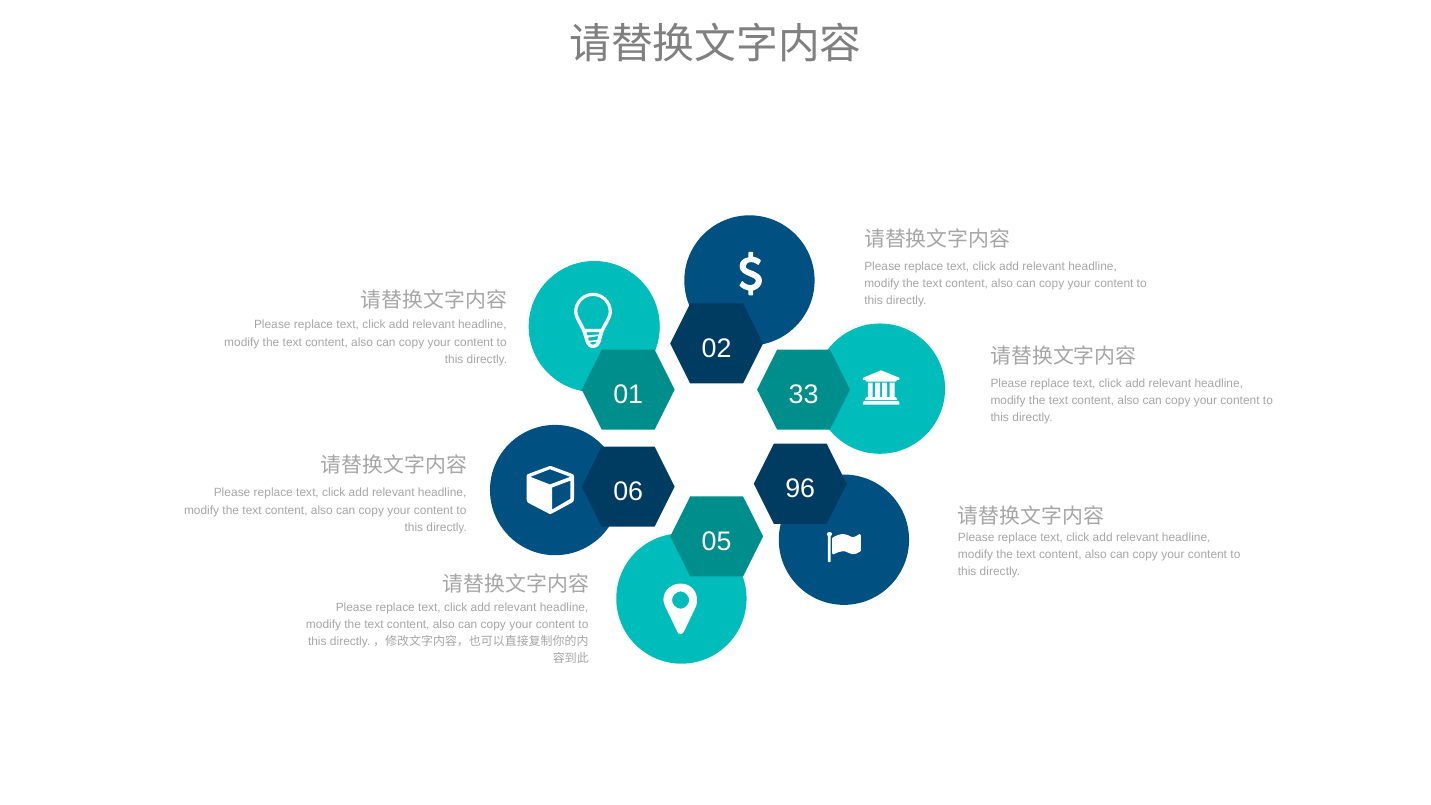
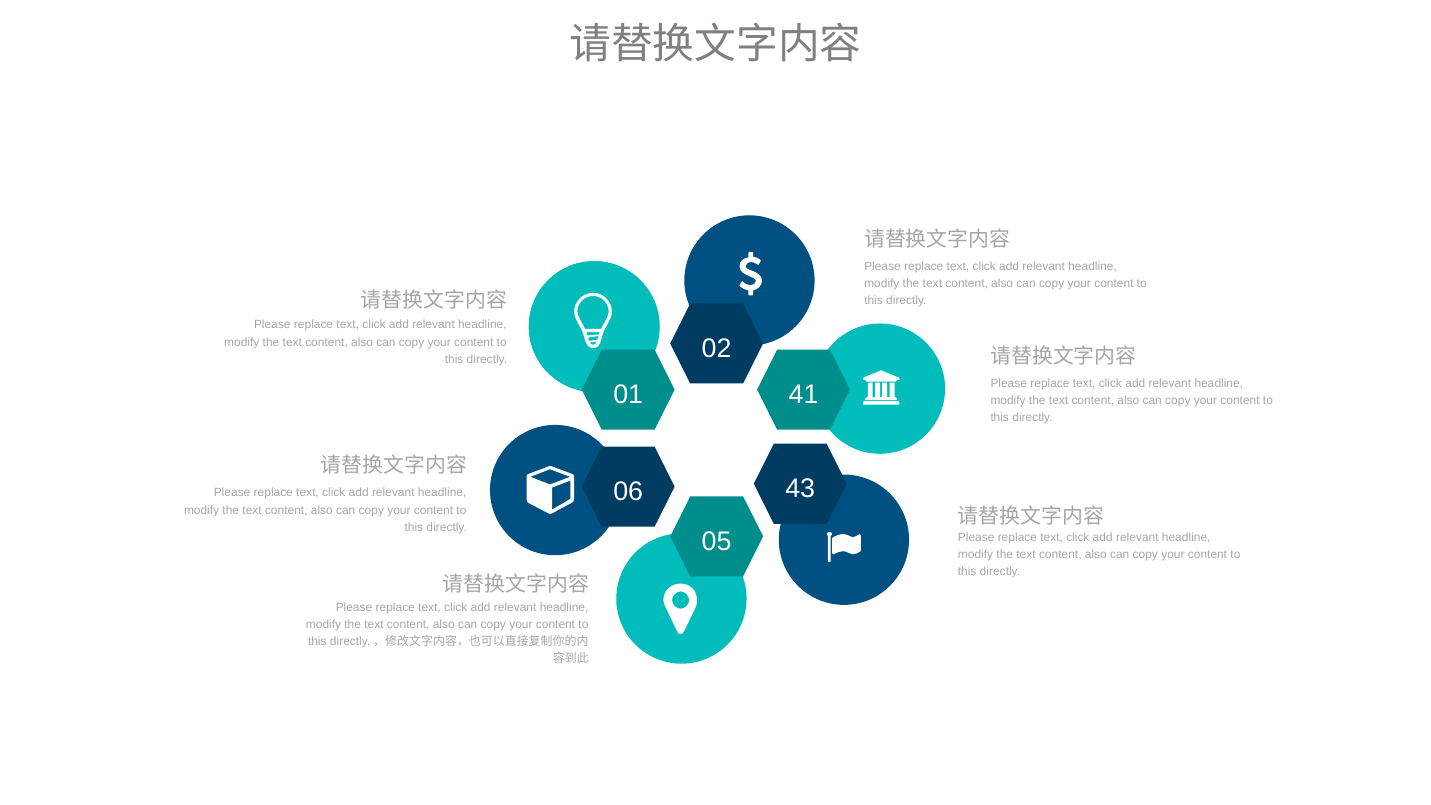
33: 33 -> 41 (804, 395)
96: 96 -> 43 (800, 489)
